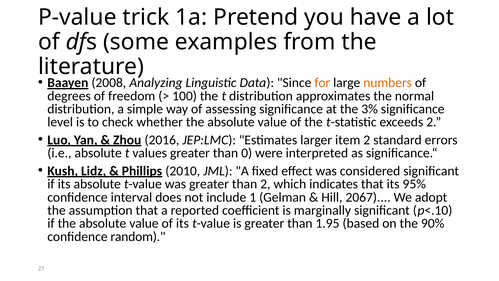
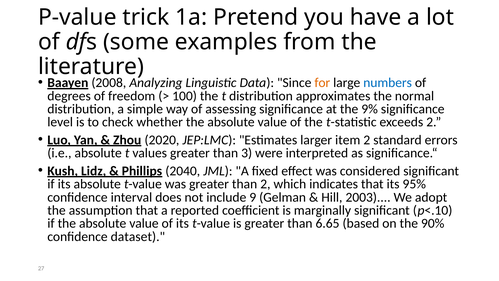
numbers colour: orange -> blue (388, 83)
3%: 3% -> 9% (370, 109)
2016: 2016 -> 2020 (162, 140)
0: 0 -> 3 (247, 153)
2010: 2010 -> 2040 (183, 171)
1: 1 -> 9 (253, 197)
2067: 2067 -> 2003 (368, 197)
1.95: 1.95 -> 6.65 (328, 223)
random: random -> dataset (138, 236)
